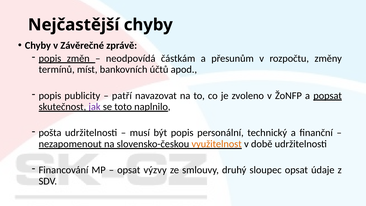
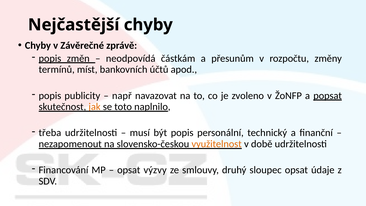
patří: patří -> např (122, 96)
jak colour: purple -> orange (95, 107)
pošta: pošta -> třeba (50, 133)
